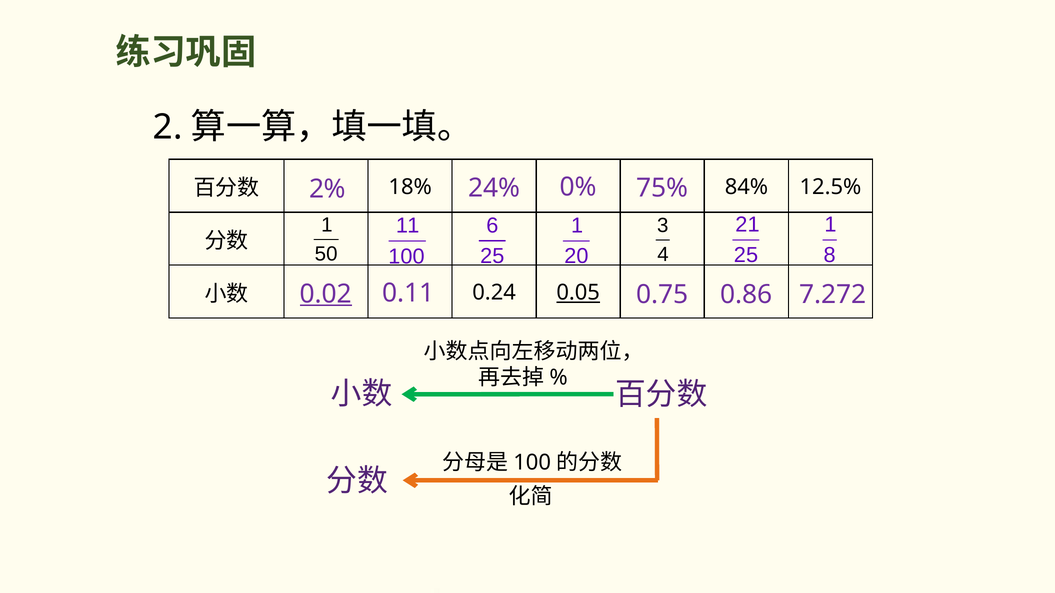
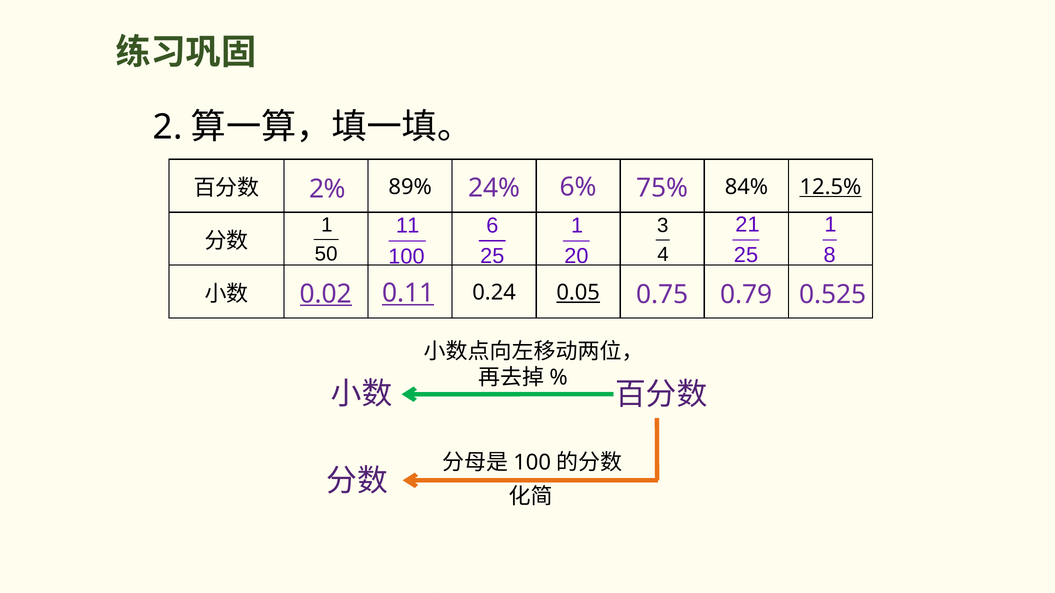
18%: 18% -> 89% (410, 187)
12.5% underline: none -> present (830, 187)
0%: 0% -> 6% (578, 187)
0.11 underline: none -> present (408, 294)
0.86: 0.86 -> 0.79 (746, 295)
7.272: 7.272 -> 0.525 (833, 295)
